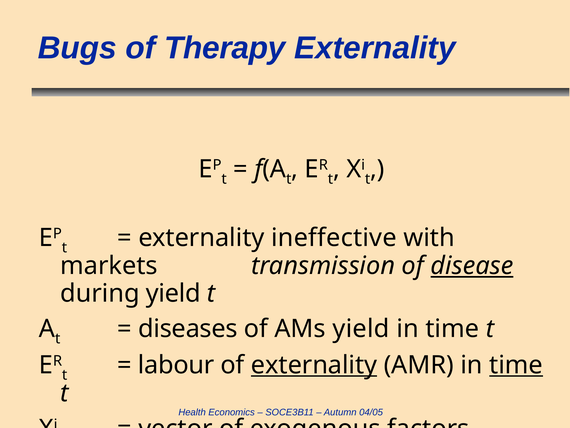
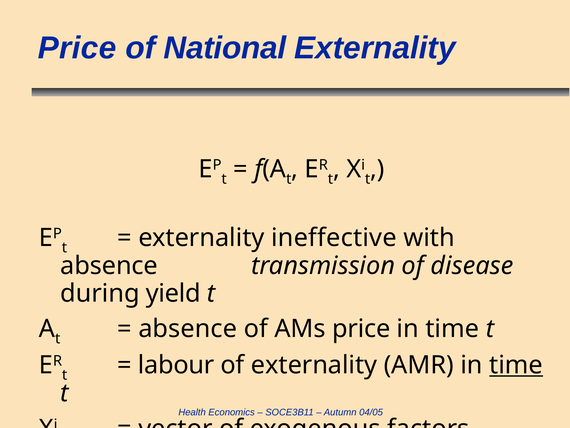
Bugs: Bugs -> Price (77, 48)
Therapy: Therapy -> National (225, 48)
markets: markets -> absence (109, 266)
disease underline: present -> none (472, 266)
diseases: diseases -> absence (188, 328)
AMs yield: yield -> price (361, 328)
externality underline: present -> none (314, 365)
